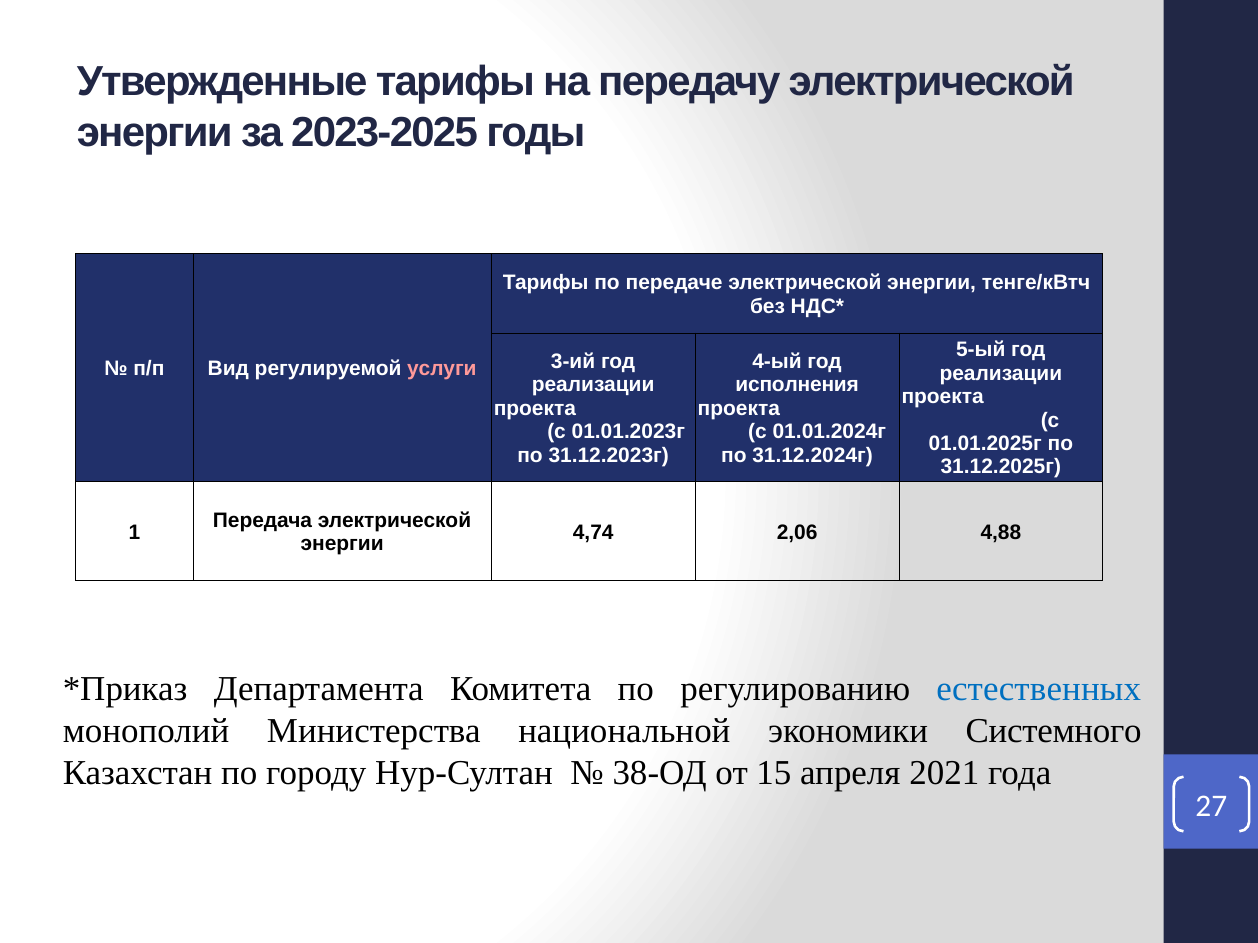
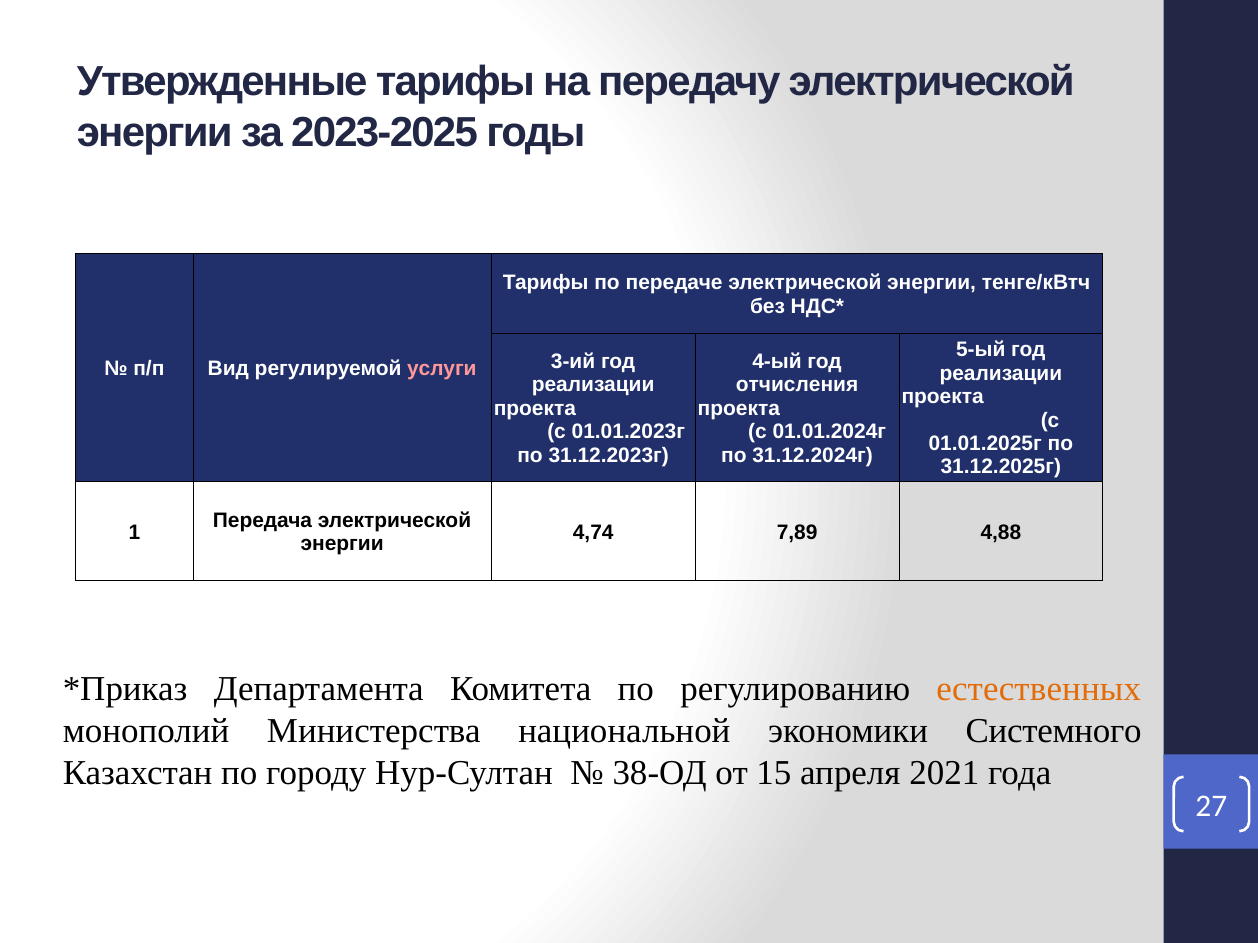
исполнения: исполнения -> отчисления (797, 385)
2,06: 2,06 -> 7,89 (797, 532)
естественных colour: blue -> orange (1039, 690)
